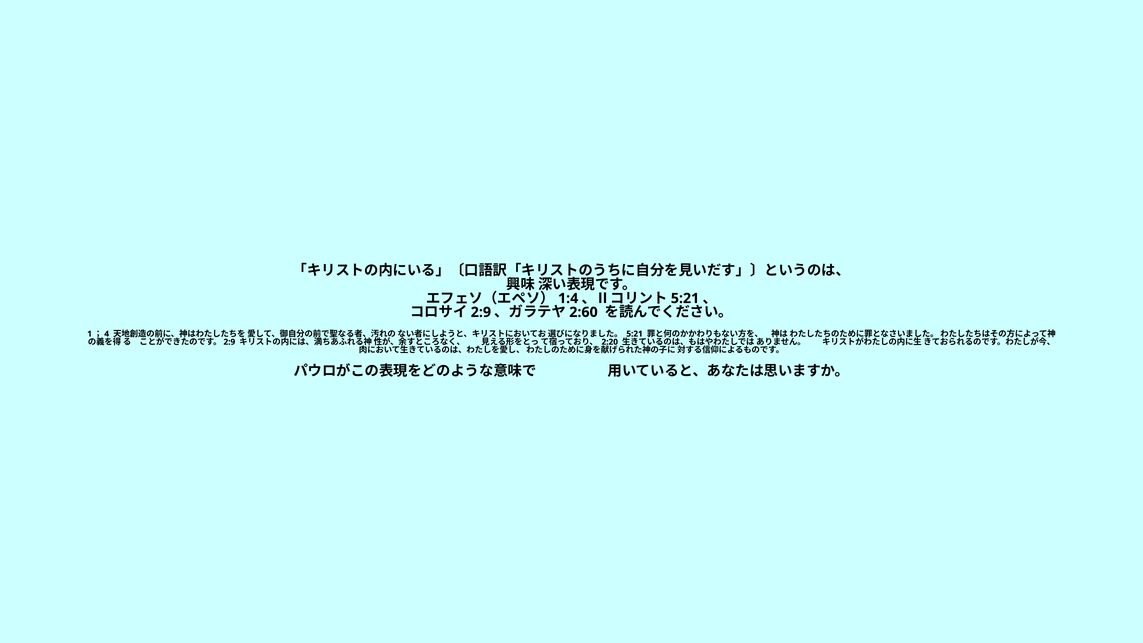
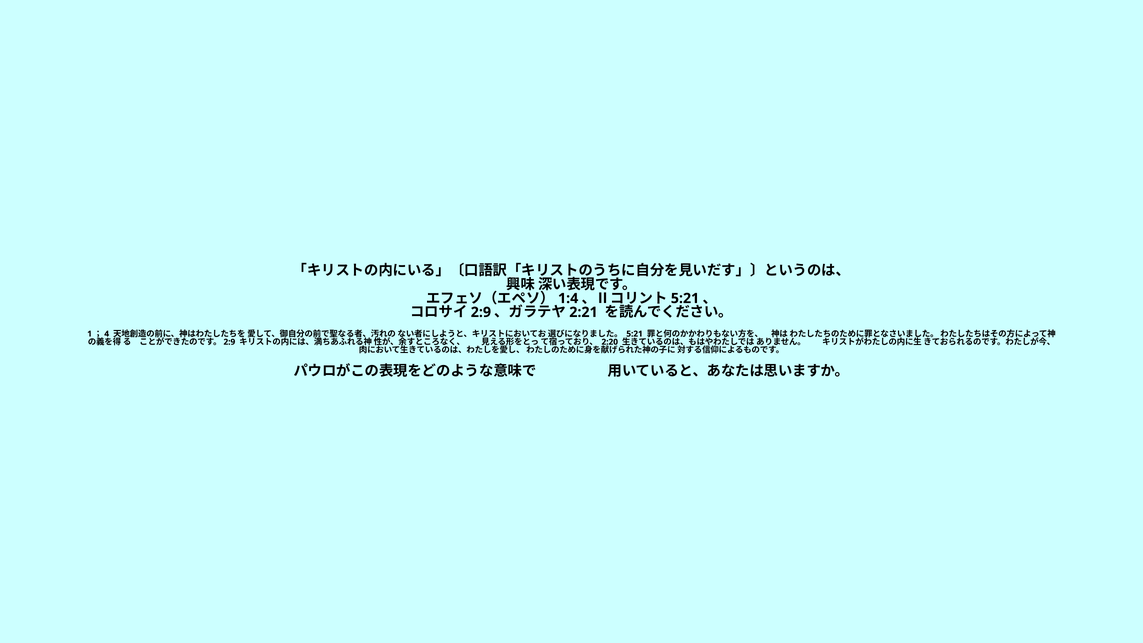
2:60: 2:60 -> 2:21 (584, 312)
